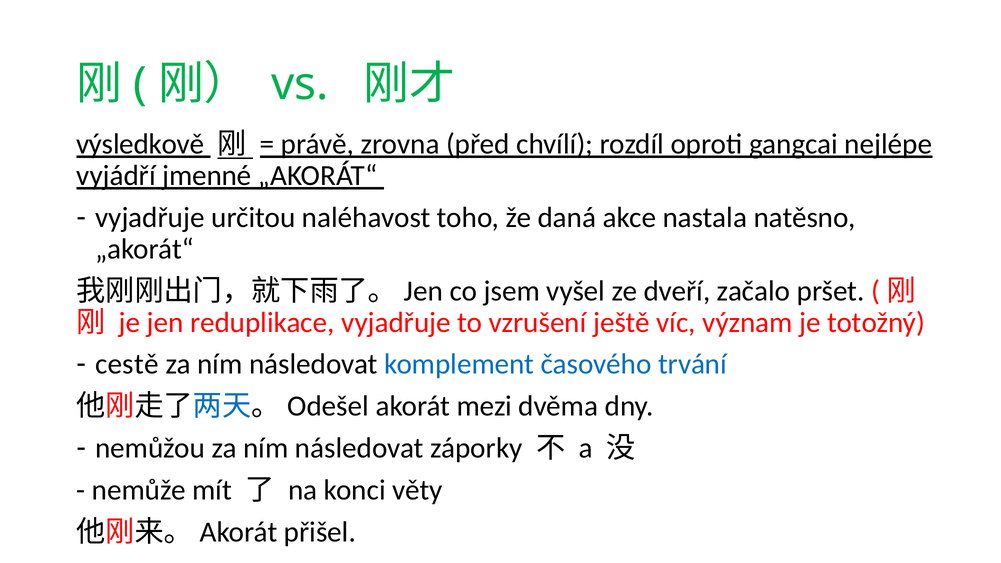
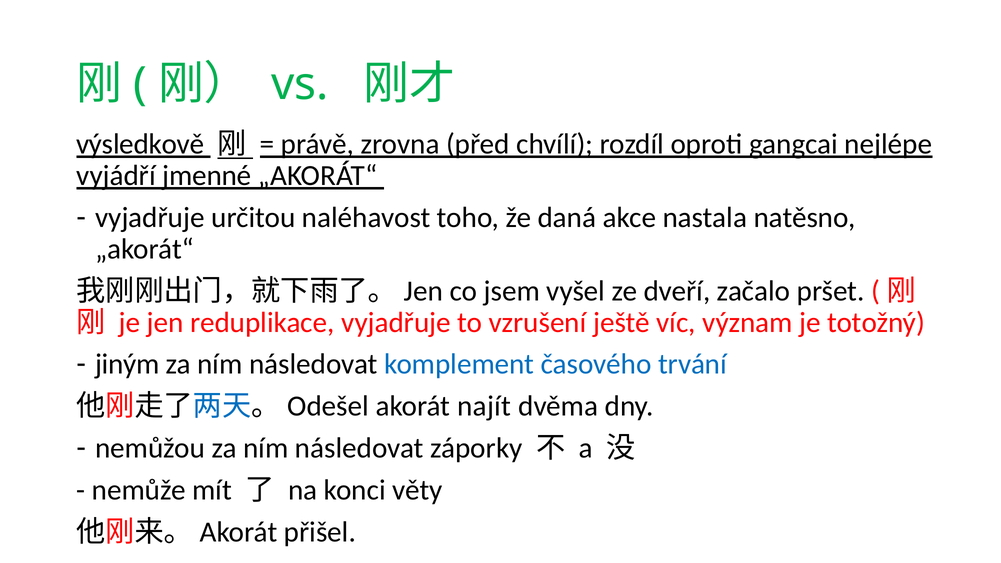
cestě: cestě -> jiným (127, 364)
mezi: mezi -> najít (484, 406)
